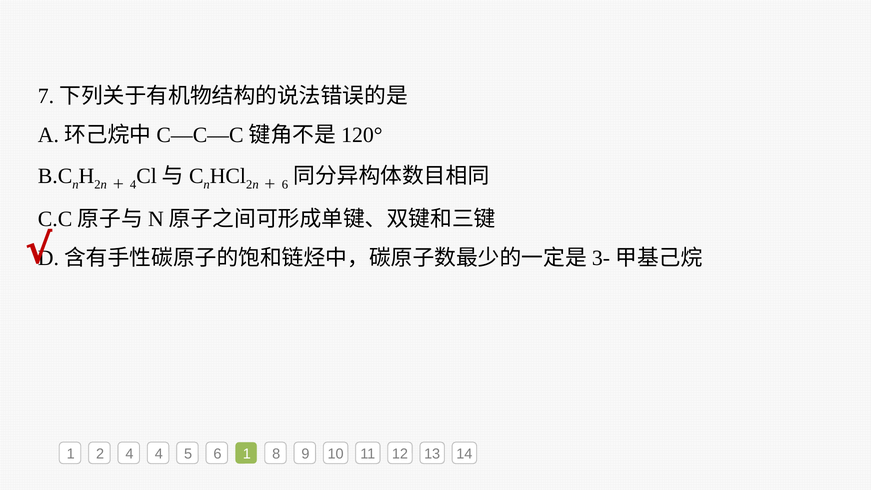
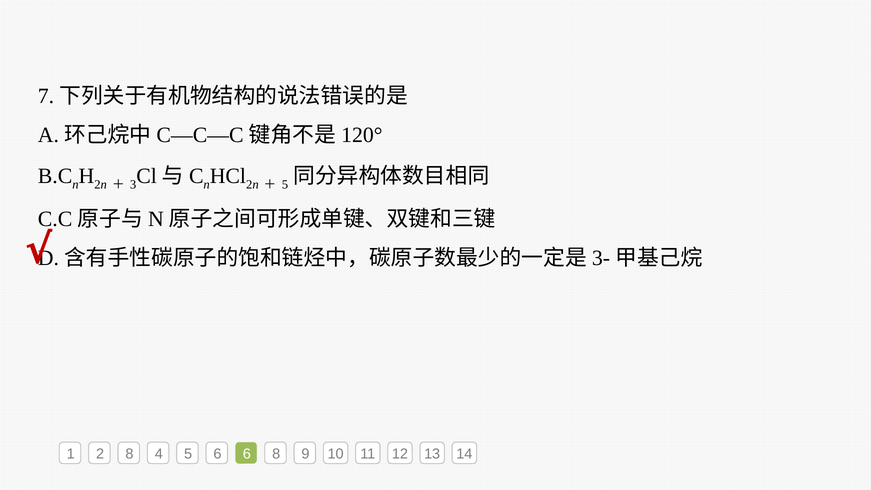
4: 4 -> 3 (133, 185)
6: 6 -> 5 (285, 185)
2 4: 4 -> 8 (129, 454)
6 1: 1 -> 6 (247, 454)
